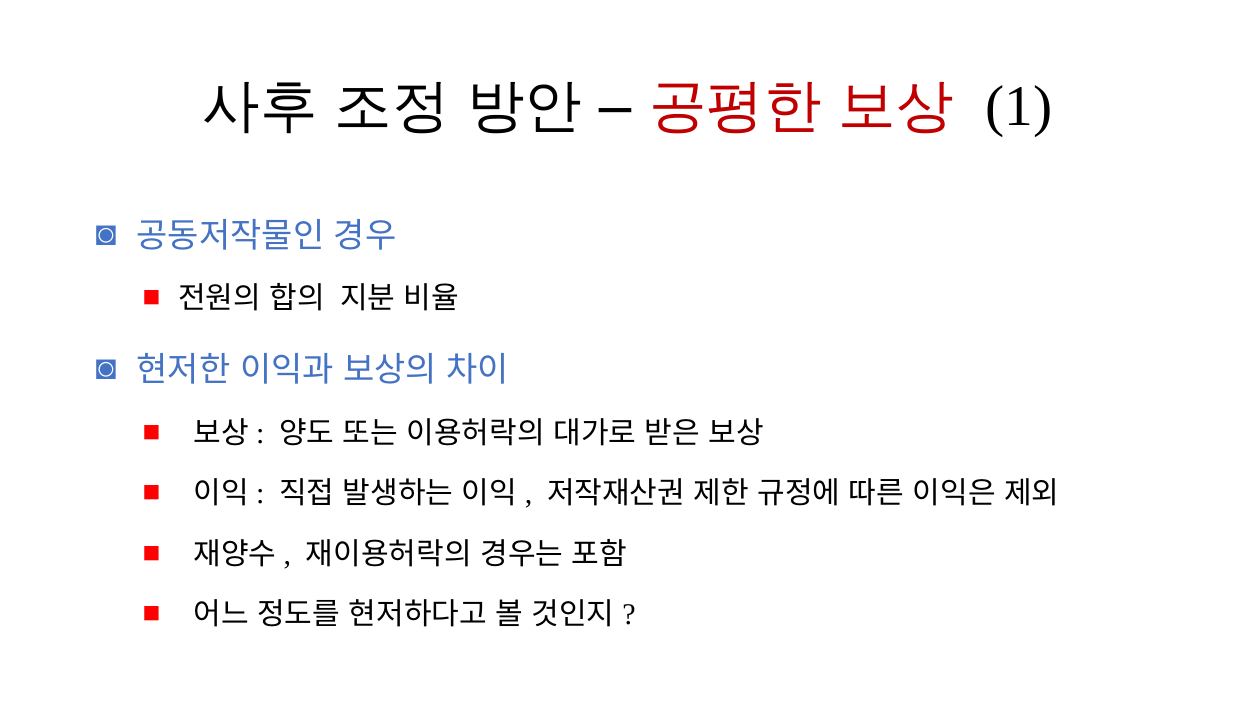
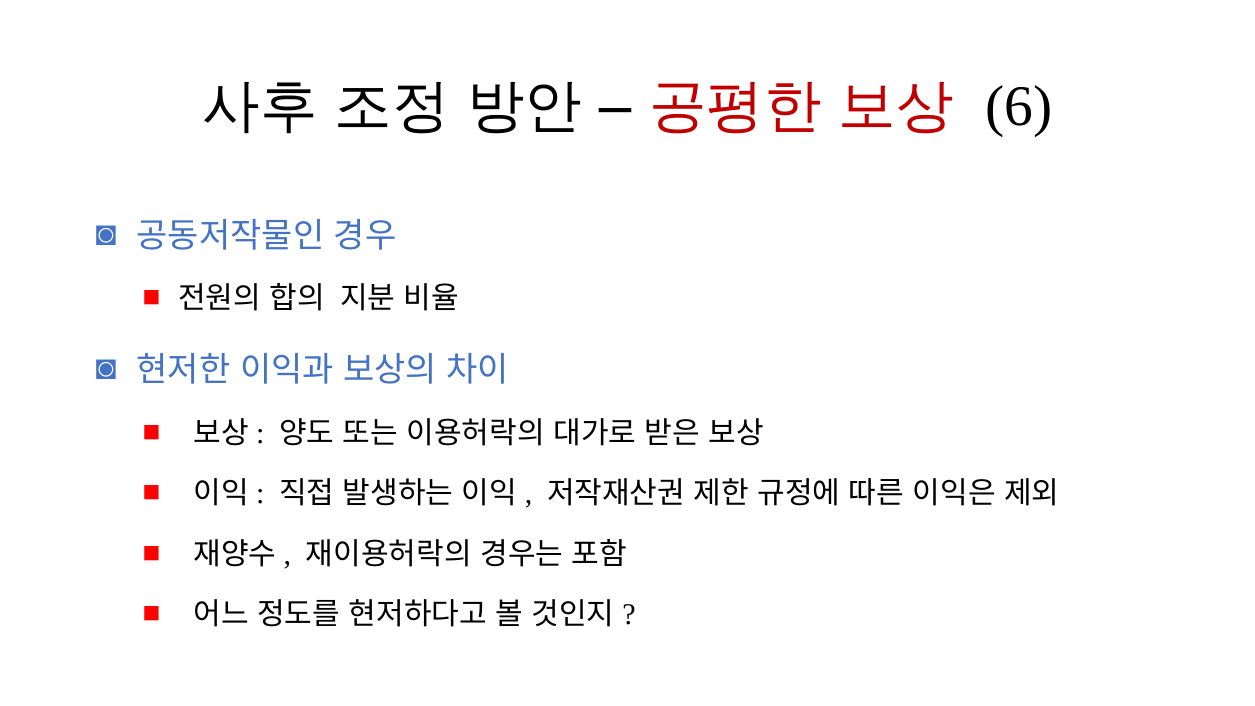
1: 1 -> 6 (1019, 106)
